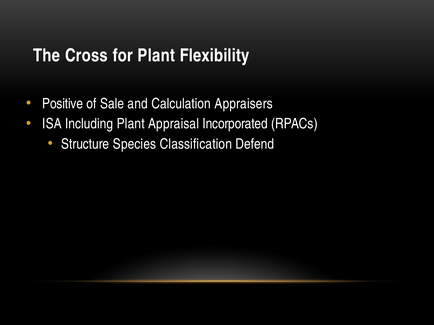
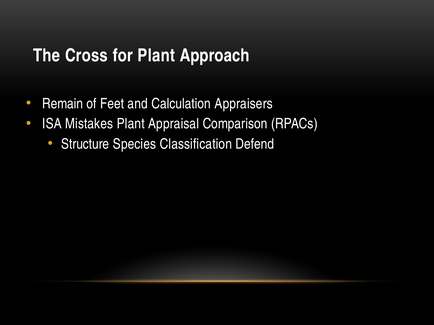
Flexibility: Flexibility -> Approach (215, 56)
Positive: Positive -> Remain (63, 104)
Sale: Sale -> Feet (112, 104)
Including: Including -> Mistakes (89, 124)
Incorporated: Incorporated -> Comparison (235, 124)
